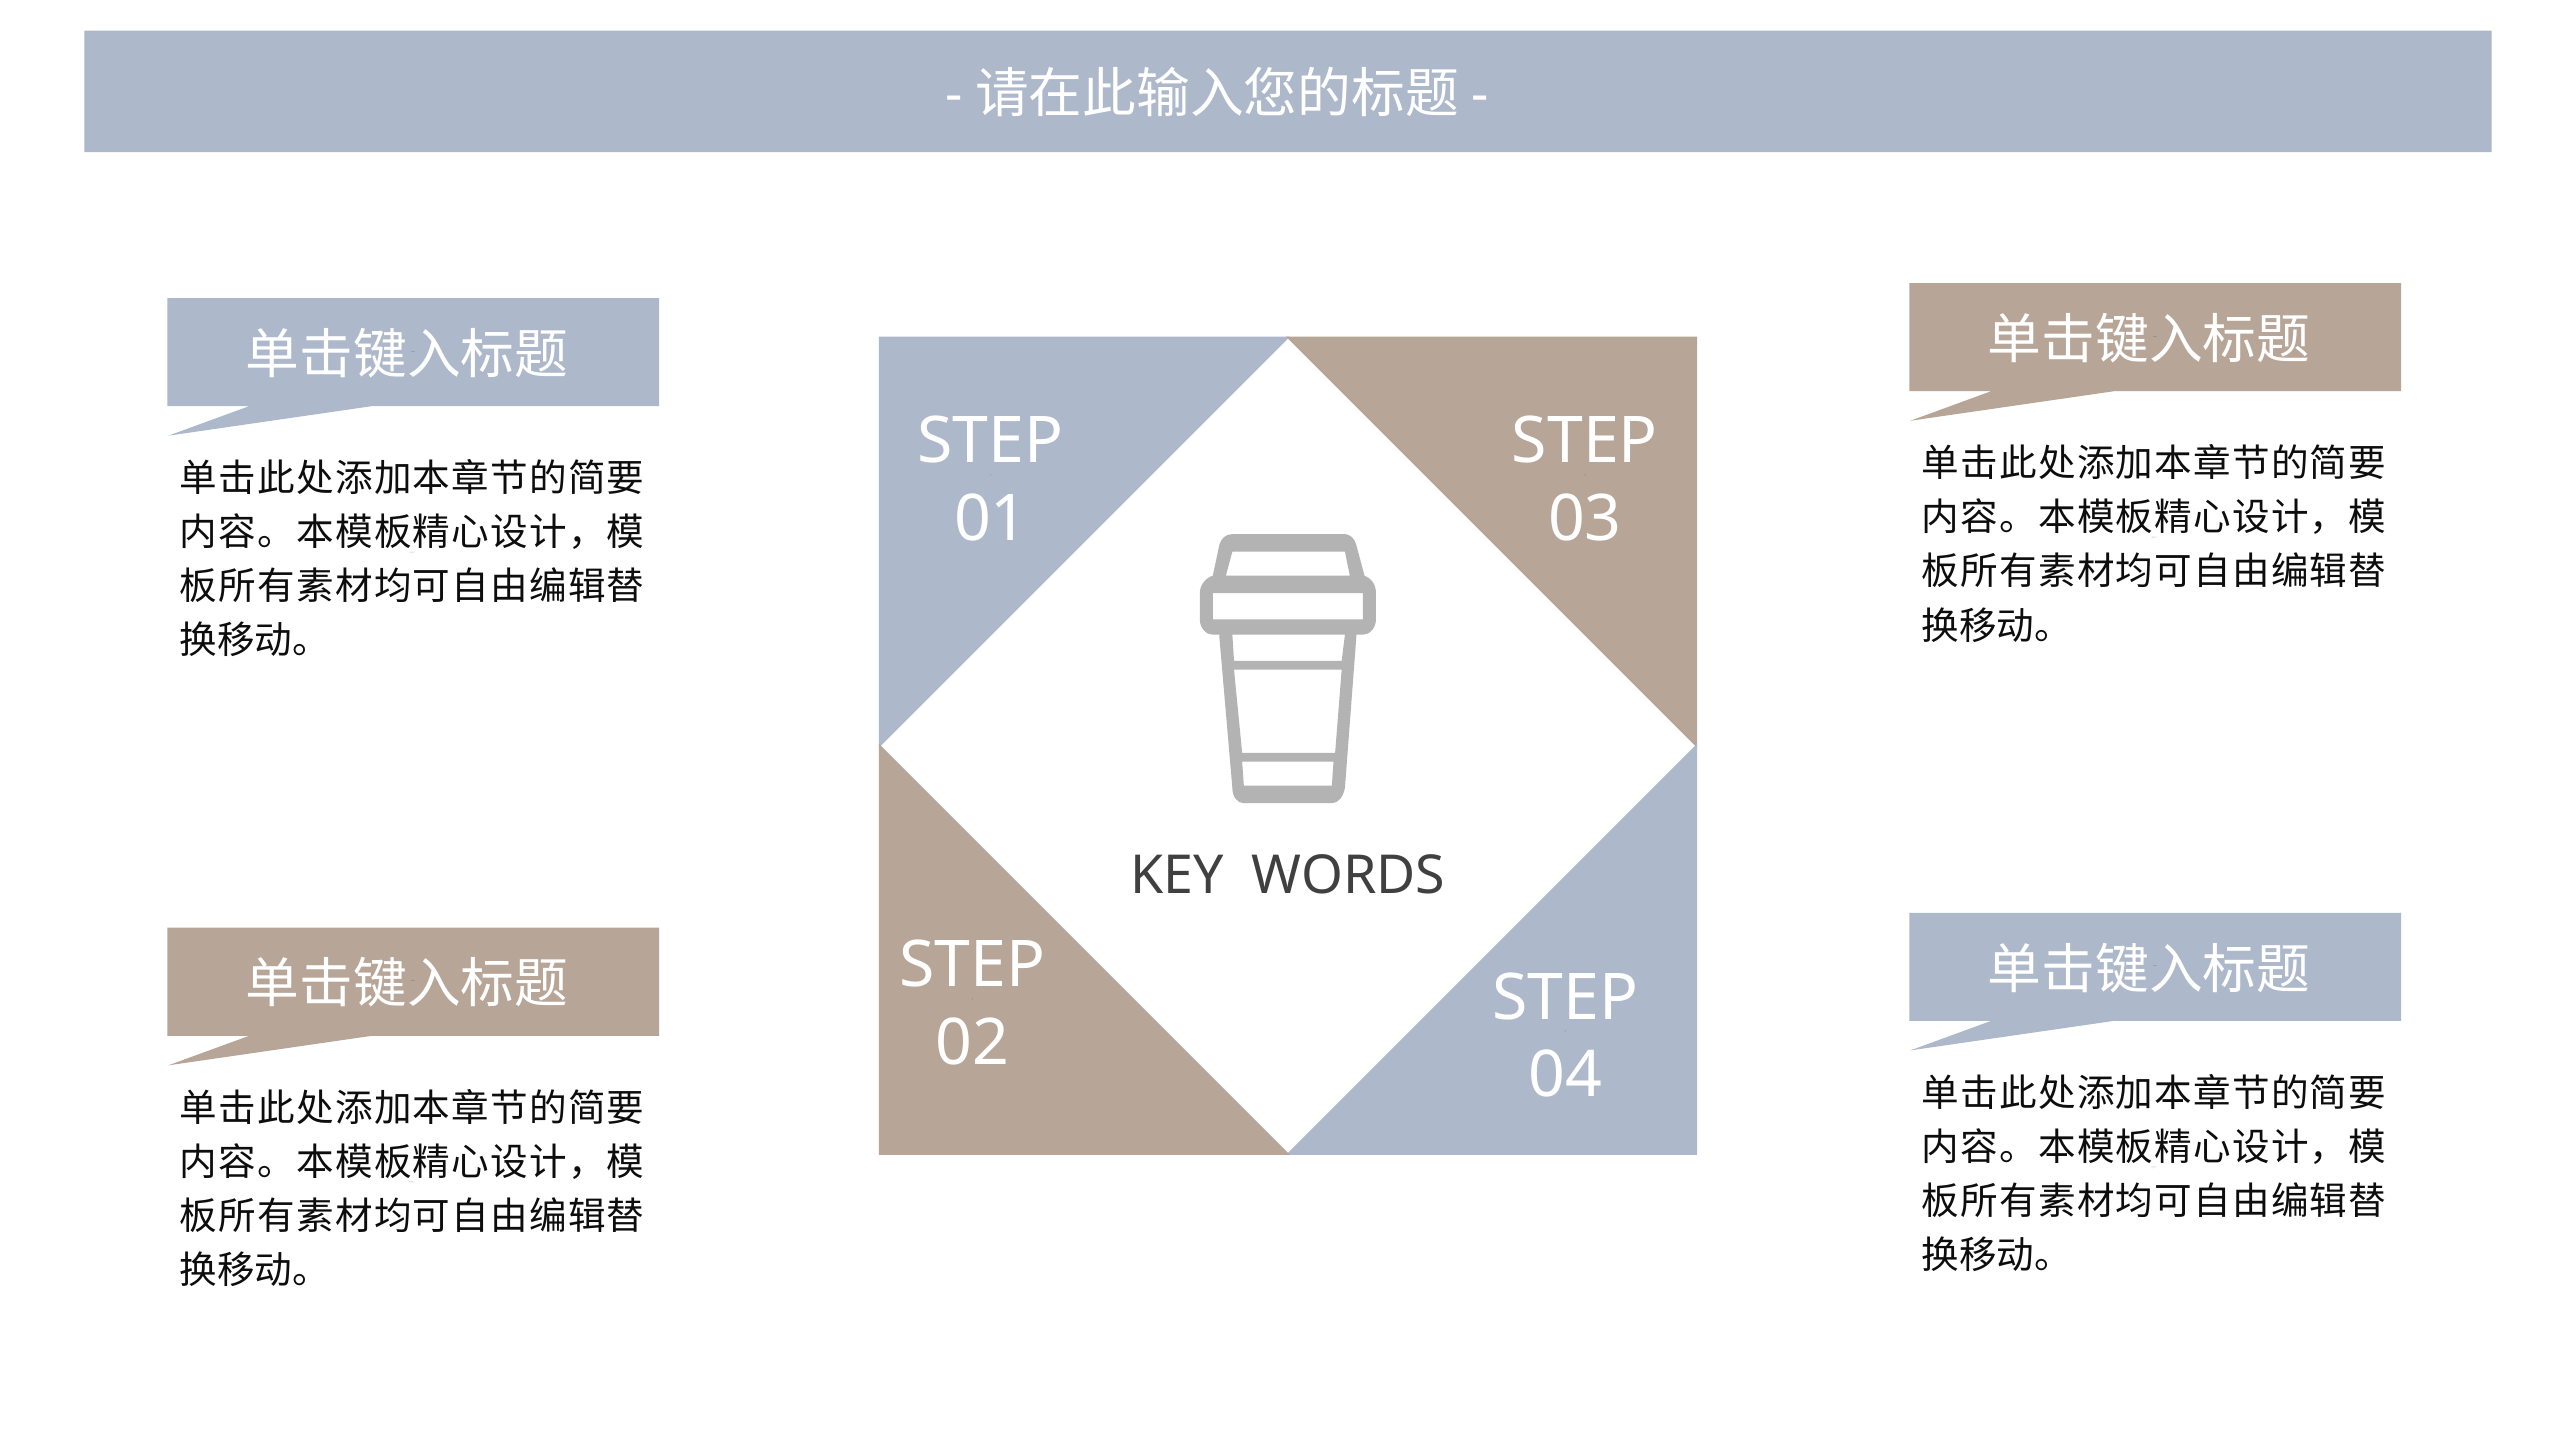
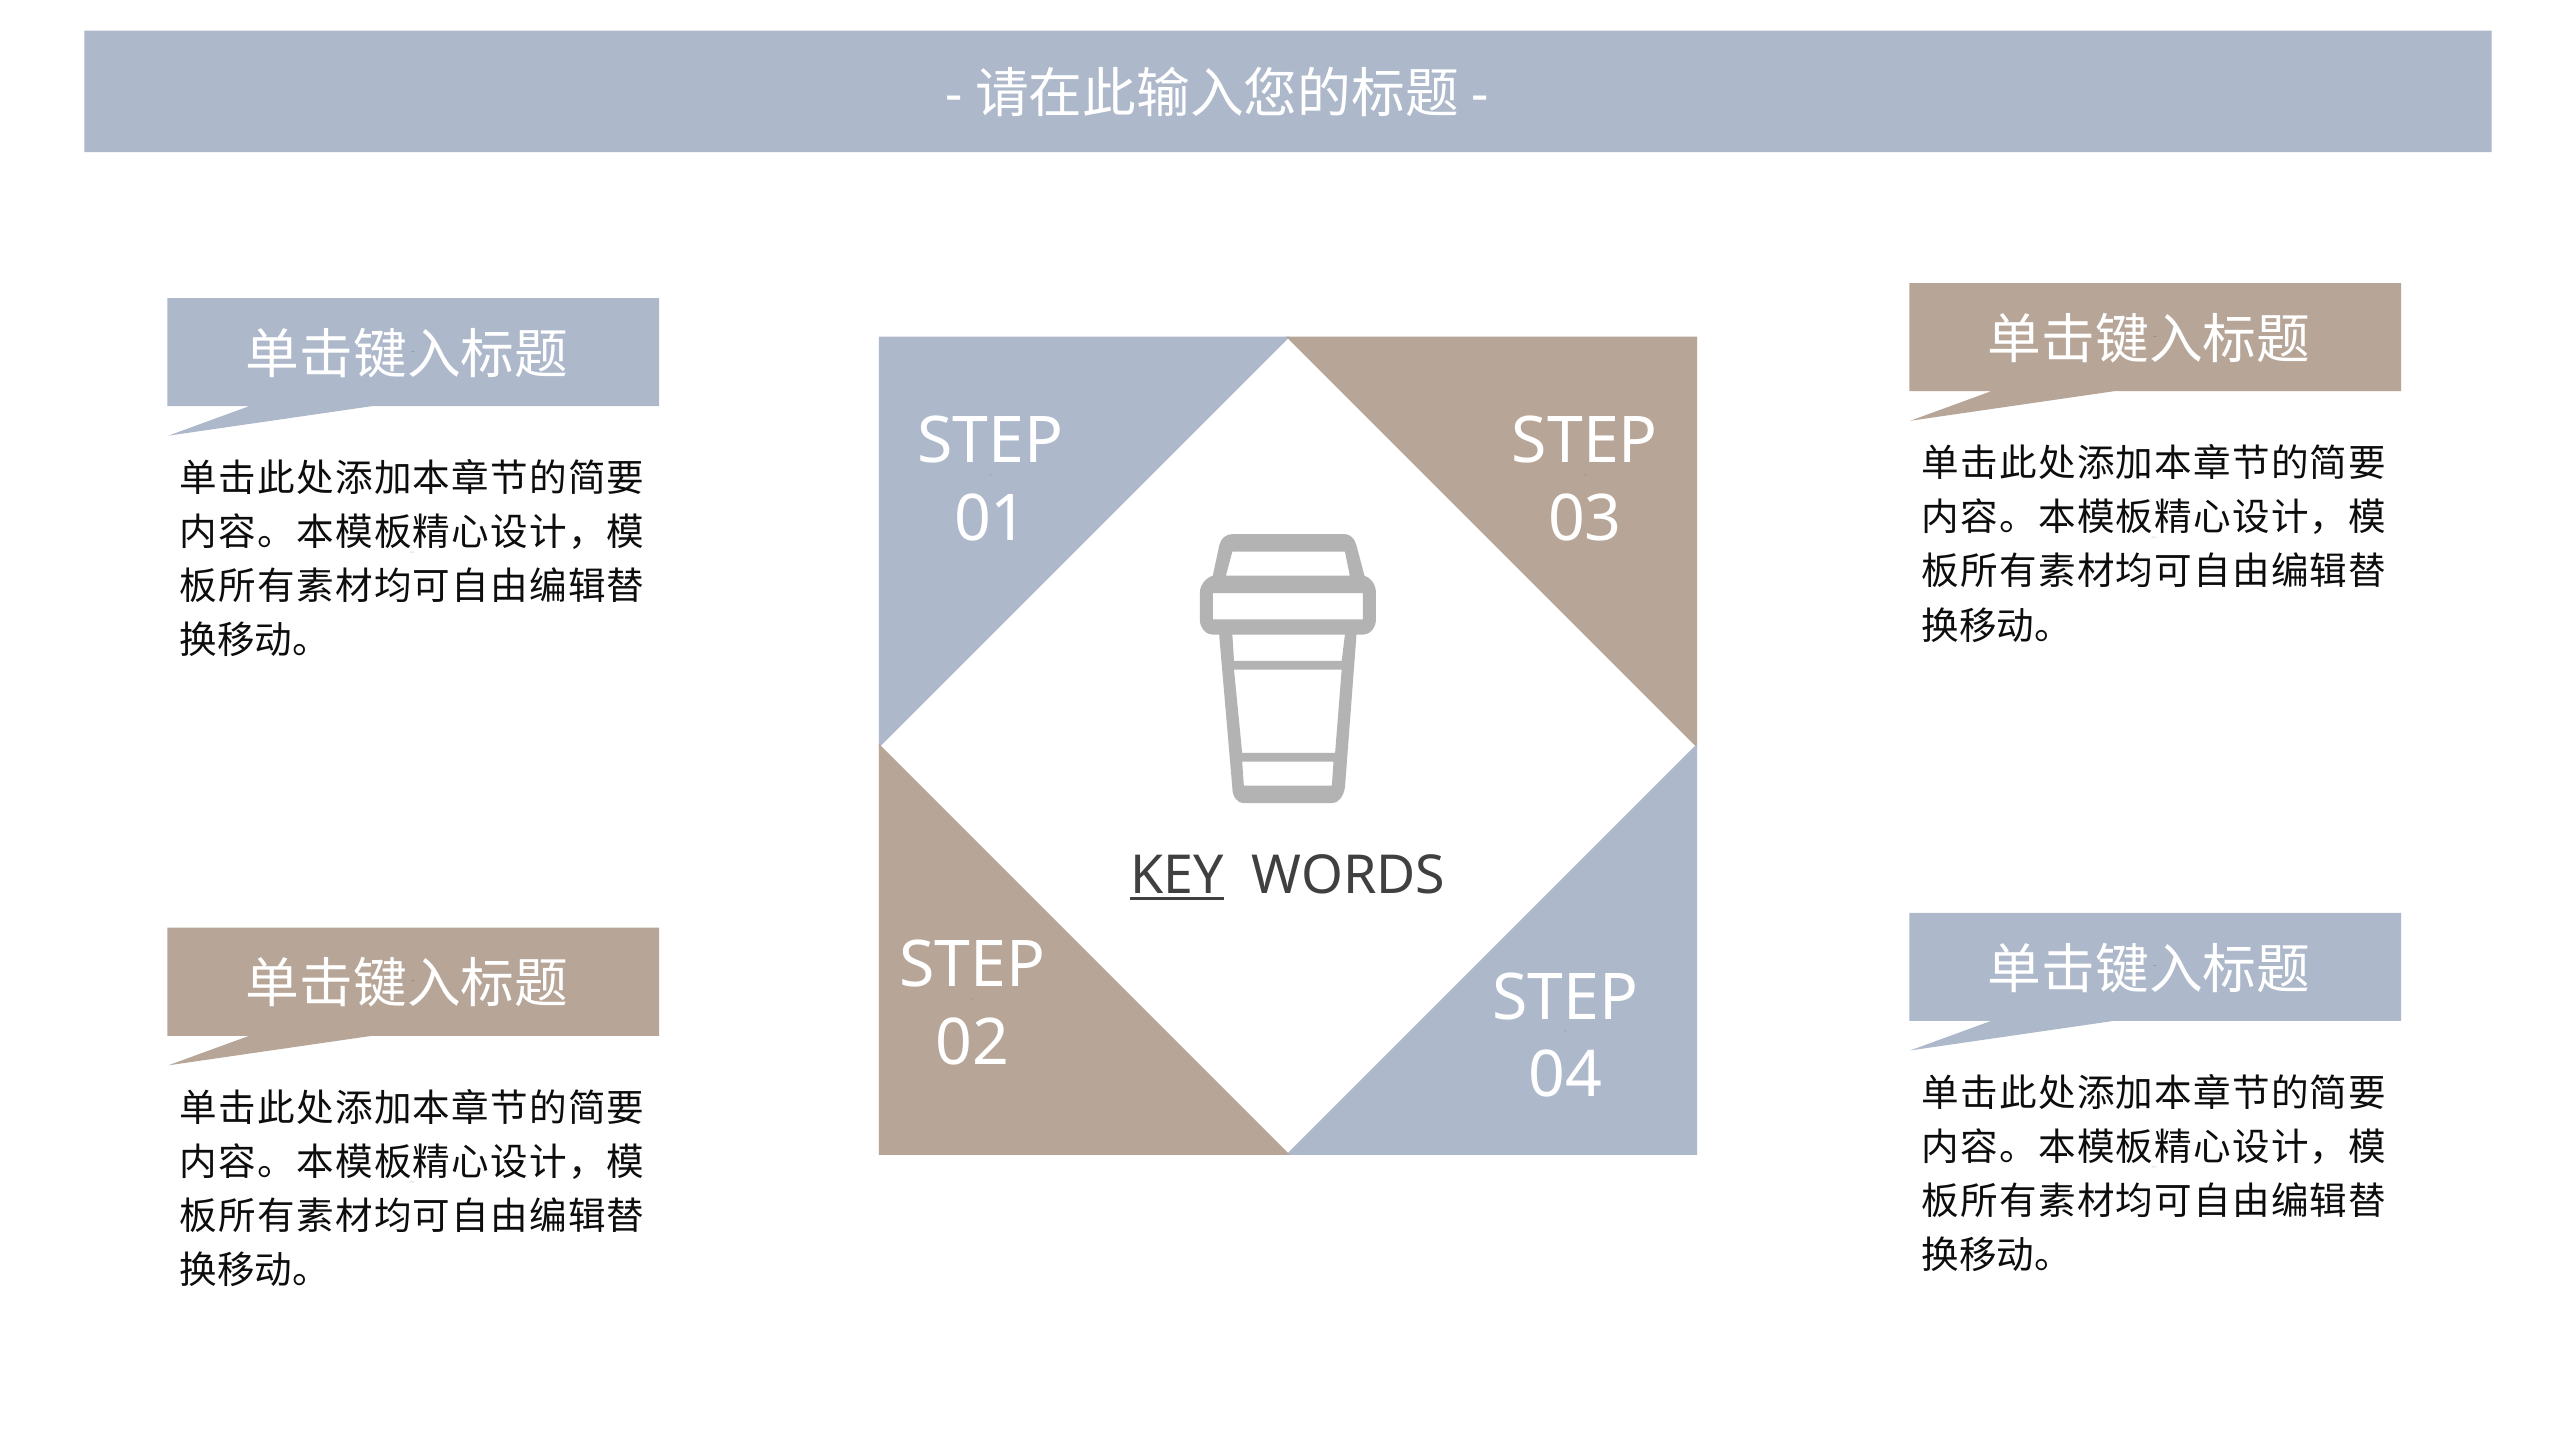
KEY underline: none -> present (1177, 875)
